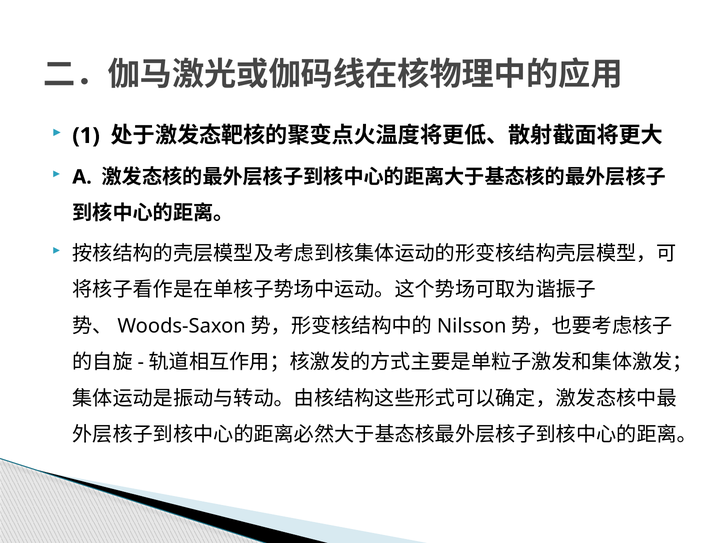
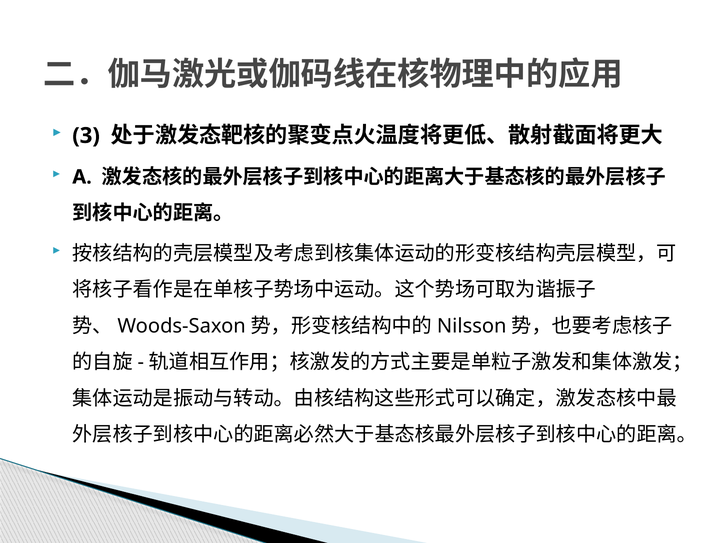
1: 1 -> 3 (86, 136)
